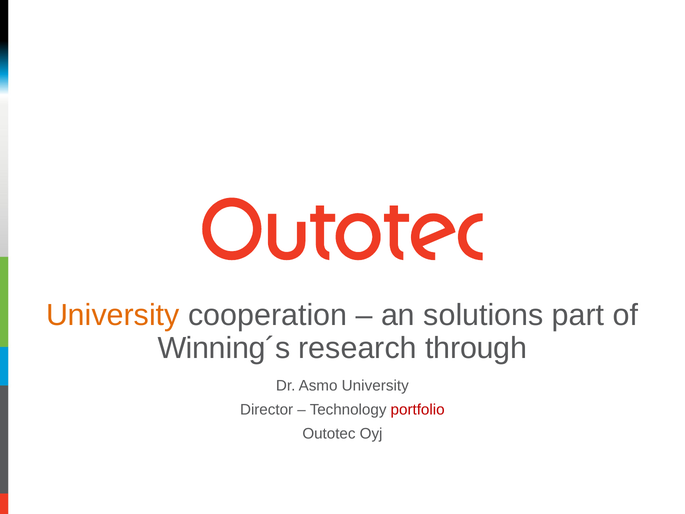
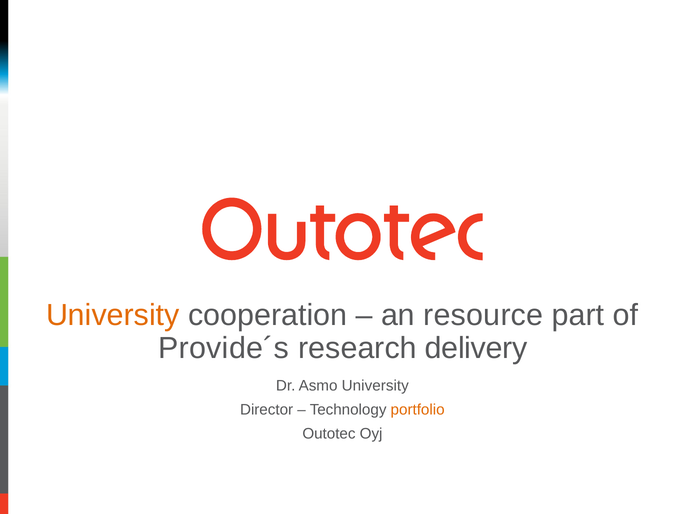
solutions: solutions -> resource (483, 315)
Winning´s: Winning´s -> Provide´s (224, 348)
through: through -> delivery (476, 348)
portfolio colour: red -> orange (418, 410)
